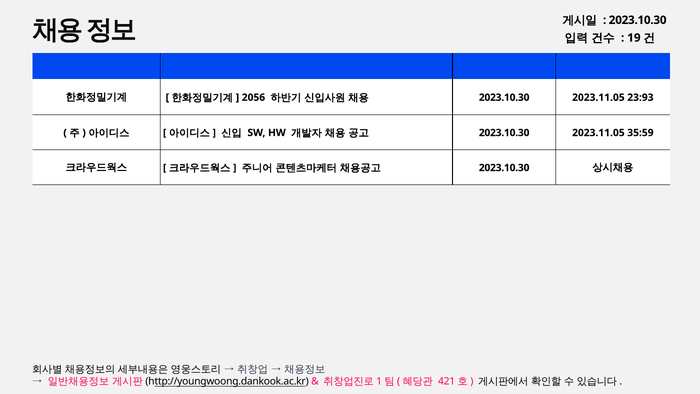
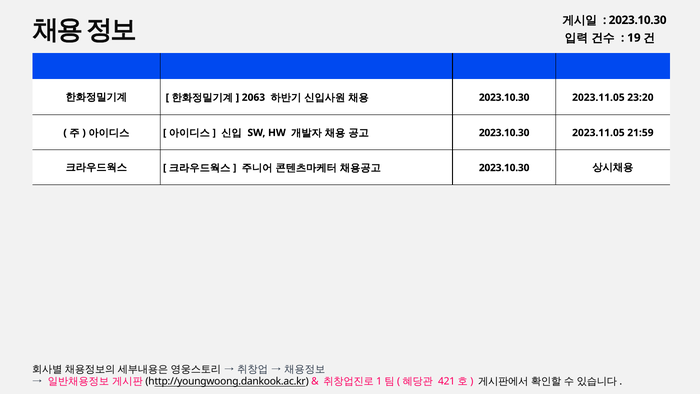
2056: 2056 -> 2063 (253, 97)
23:93: 23:93 -> 23:20 (640, 97)
35:59: 35:59 -> 21:59 (640, 133)
